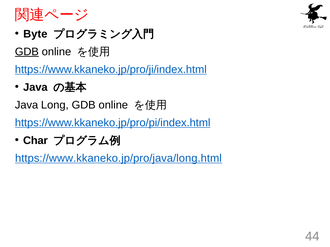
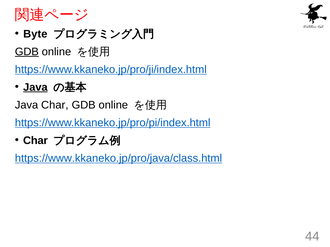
Java underline: none -> present (35, 87)
Java Long: Long -> Char (55, 105)
https://www.kkaneko.jp/pro/java/long.html: https://www.kkaneko.jp/pro/java/long.html -> https://www.kkaneko.jp/pro/java/class.html (119, 158)
